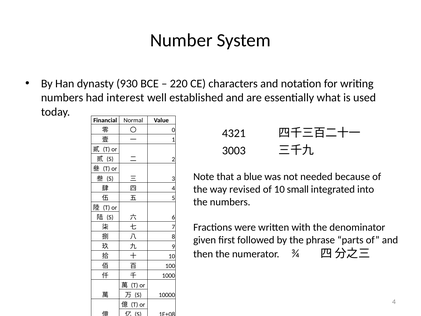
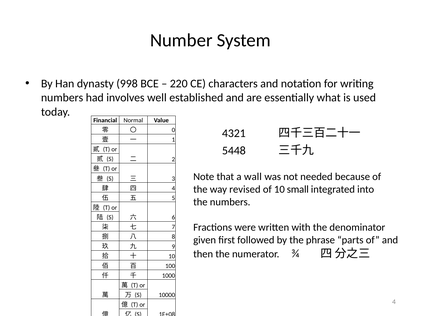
930: 930 -> 998 (127, 84)
interest: interest -> involves (125, 98)
3003: 3003 -> 5448 (234, 150)
blue: blue -> wall (253, 177)
